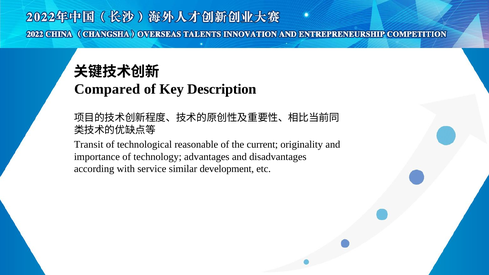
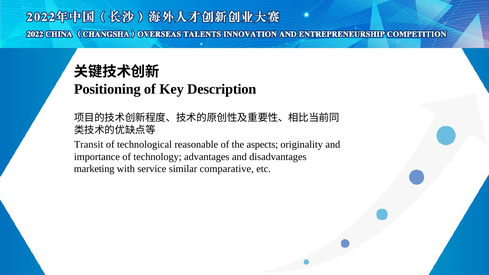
Compared: Compared -> Positioning (107, 89)
current: current -> aspects (262, 144)
according: according -> marketing (94, 169)
development: development -> comparative (227, 169)
